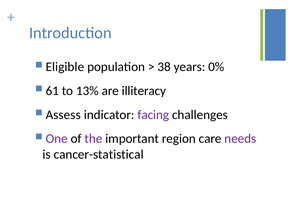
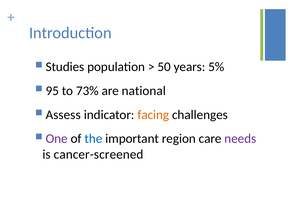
Eligible: Eligible -> Studies (65, 67)
38: 38 -> 50 (164, 67)
0%: 0% -> 5% (216, 67)
61: 61 -> 95 (52, 91)
13%: 13% -> 73% (87, 91)
illiteracy: illiteracy -> national (144, 91)
facing colour: purple -> orange (153, 115)
the colour: purple -> blue (93, 139)
cancer-statistical: cancer-statistical -> cancer-screened (99, 155)
